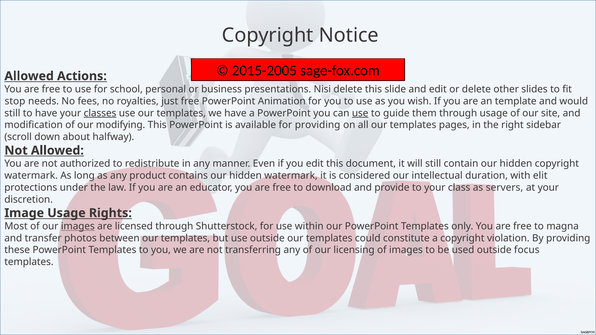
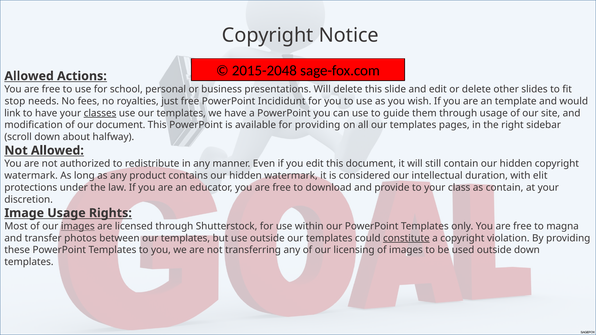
2015-2005: 2015-2005 -> 2015-2048 (264, 71)
presentations Nisi: Nisi -> Will (322, 89)
Animation: Animation -> Incididunt (282, 101)
still: still -> link (12, 113)
use underline: present -> none (360, 113)
our modifying: modifying -> document (121, 125)
as servers: servers -> contain (505, 188)
constitute underline: none -> present (406, 238)
outside focus: focus -> down (527, 250)
